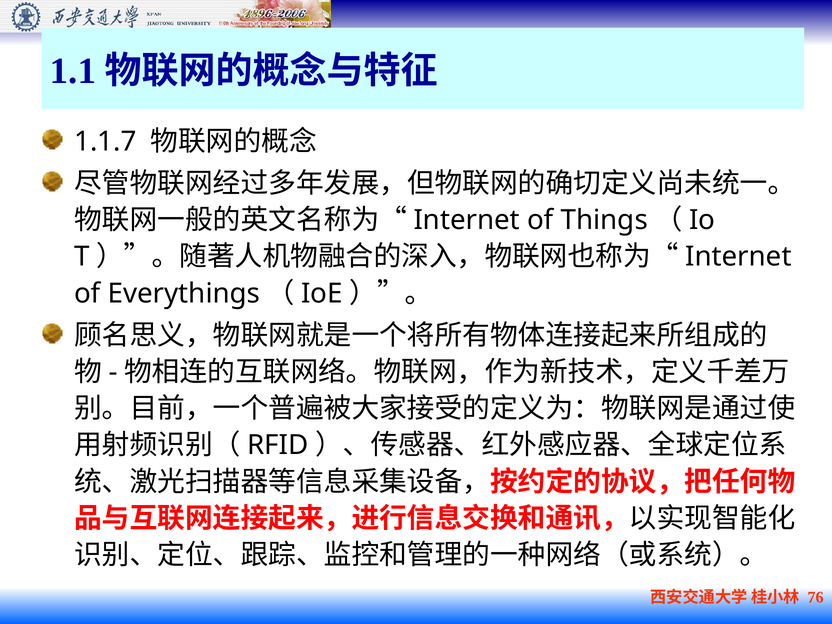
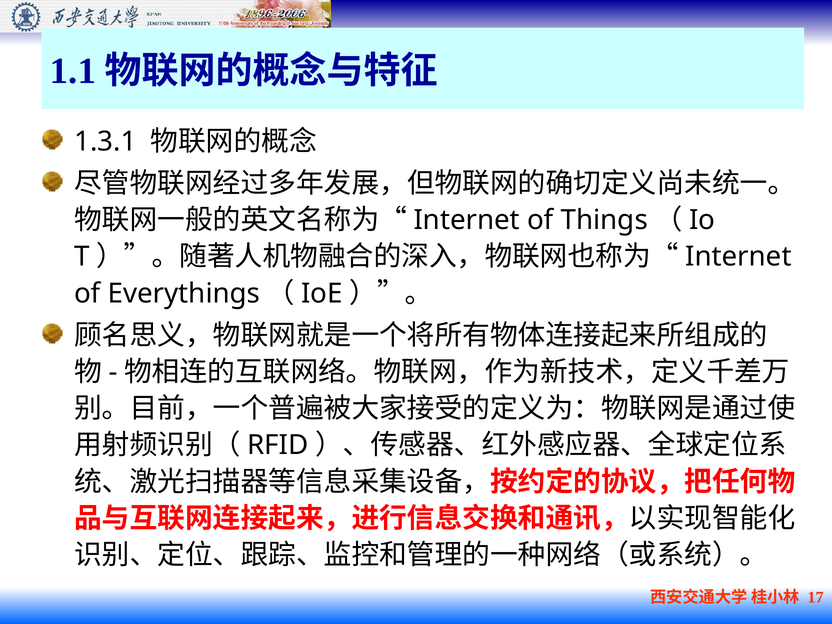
1.1.7: 1.1.7 -> 1.3.1 (105, 141)
76: 76 -> 17 (816, 597)
